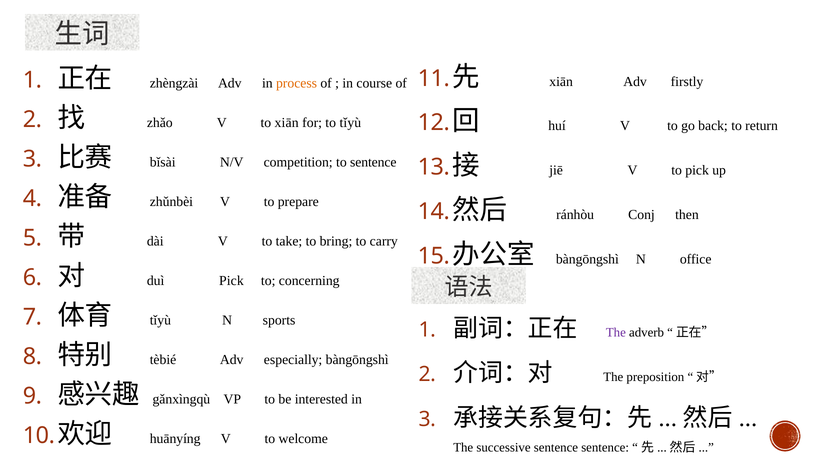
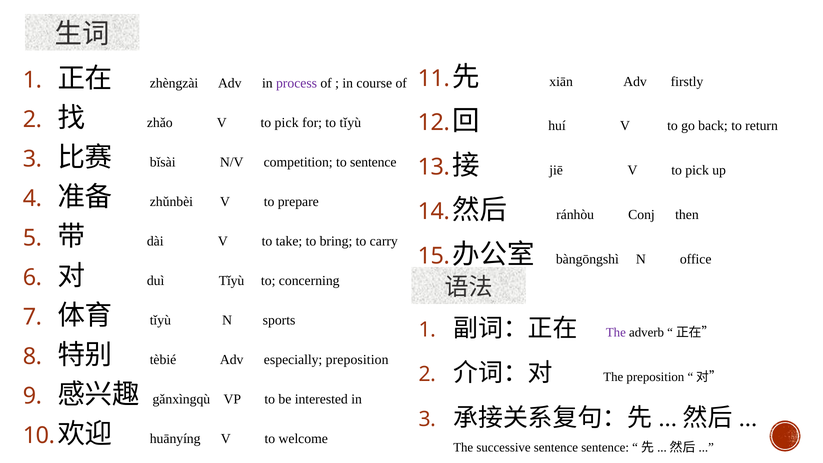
process colour: orange -> purple (297, 83)
xiān: xiān -> pick (287, 123)
duì Pick: Pick -> Tǐyù (232, 281)
especially bàngōngshì: bàngōngshì -> preposition (357, 360)
